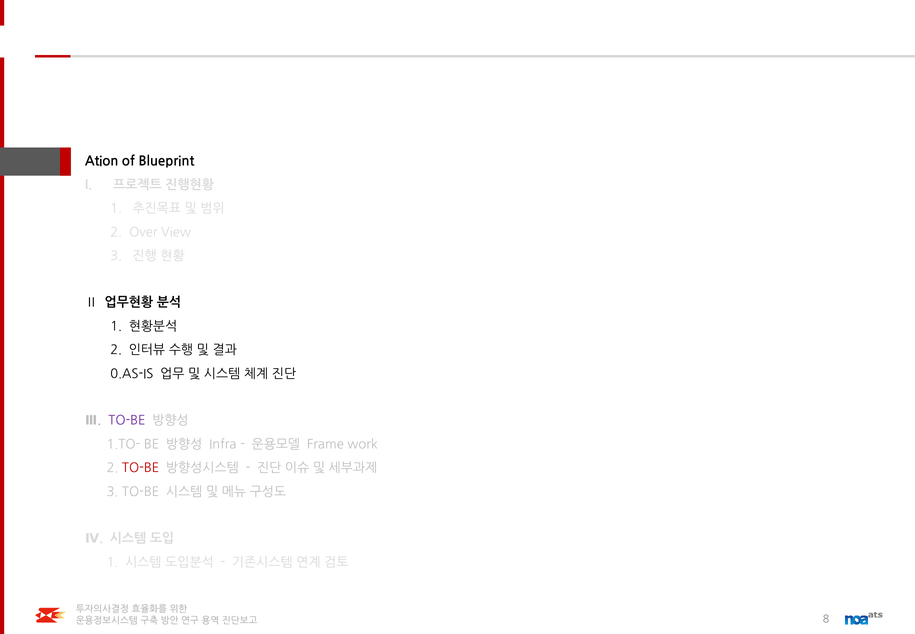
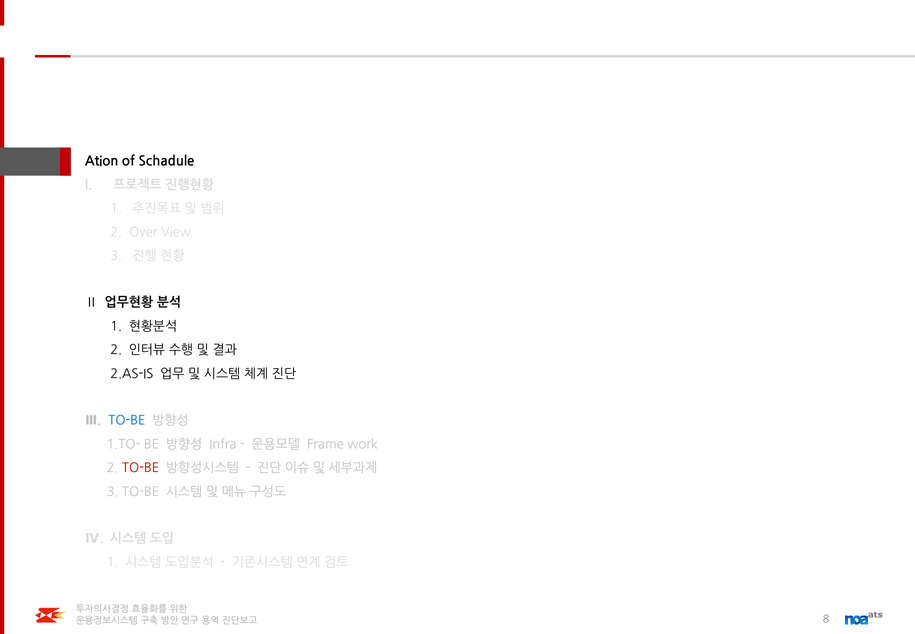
Blueprint: Blueprint -> Schadule (166, 161)
0.AS-IS: 0.AS-IS -> 2.AS-IS (132, 374)
TO-BE colour: purple -> blue (127, 420)
